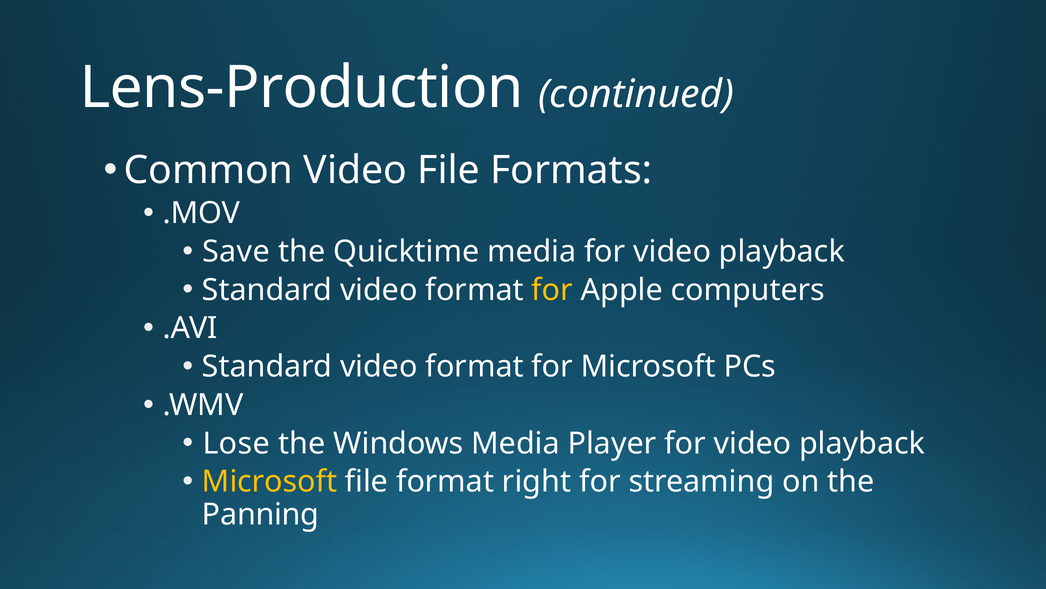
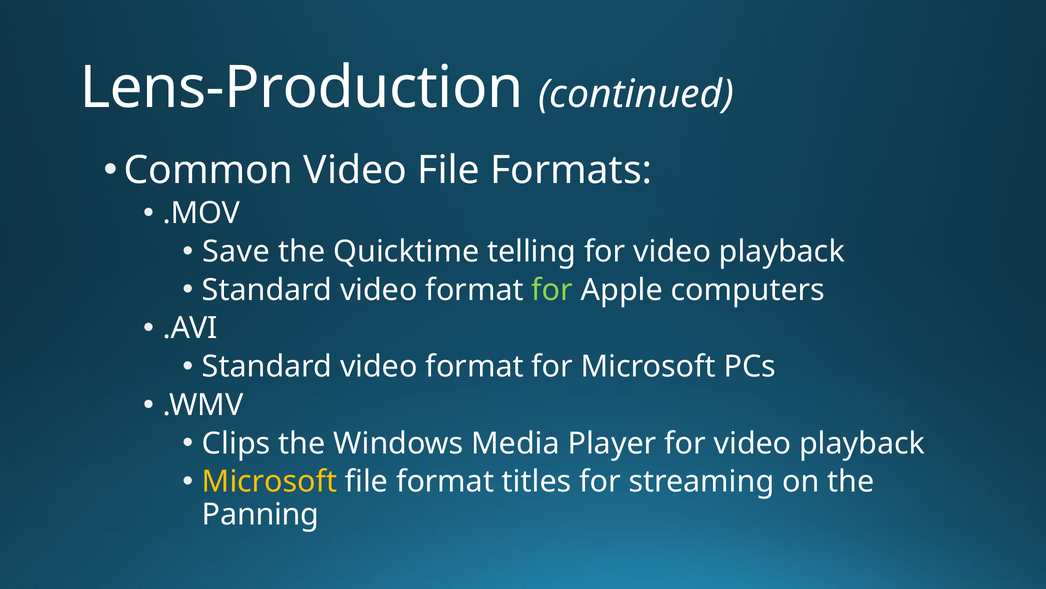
Quicktime media: media -> telling (532, 251)
for colour: yellow -> light green (552, 290)
Lose: Lose -> Clips (236, 443)
right: right -> titles (537, 481)
